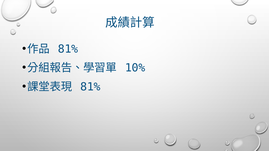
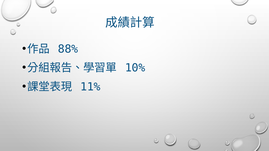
81%: 81% -> 88% (68, 49)
81%: 81% -> 11% (90, 87)
